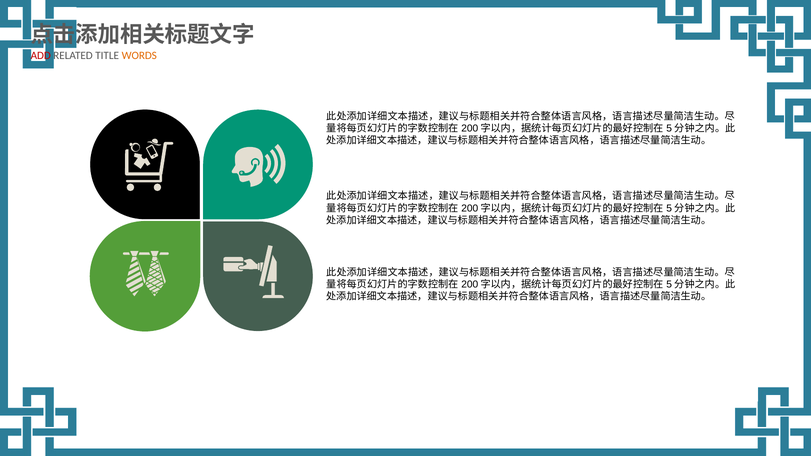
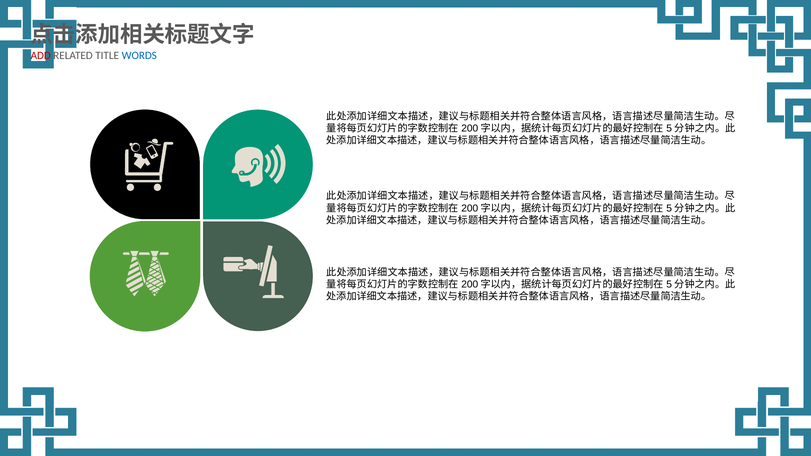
WORDS colour: orange -> blue (139, 55)
